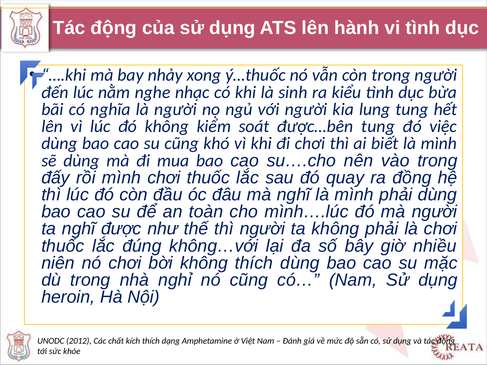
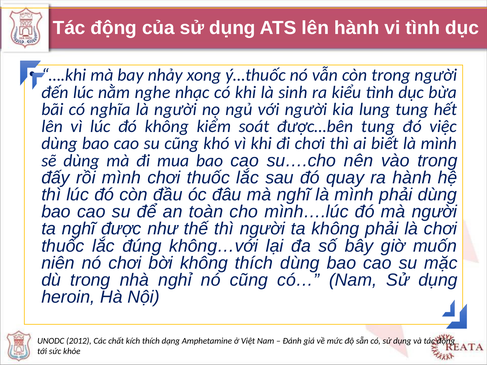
ra đồng: đồng -> hành (412, 178)
nhiều: nhiều -> muốn (435, 246)
